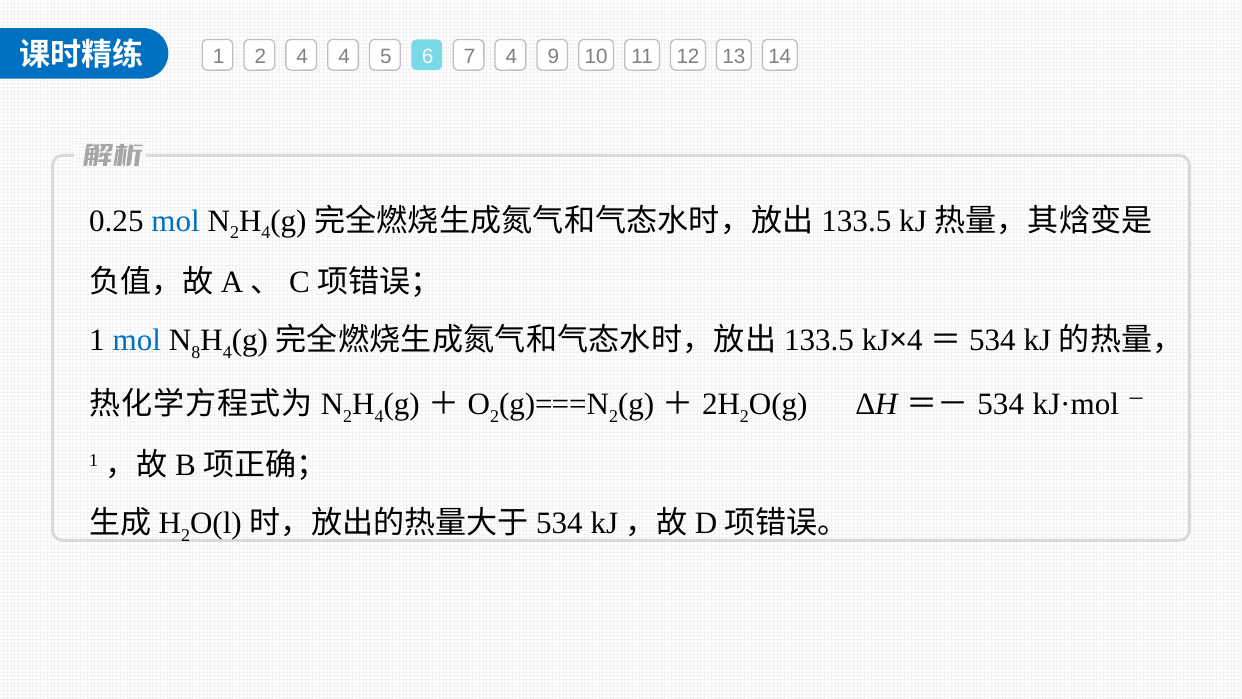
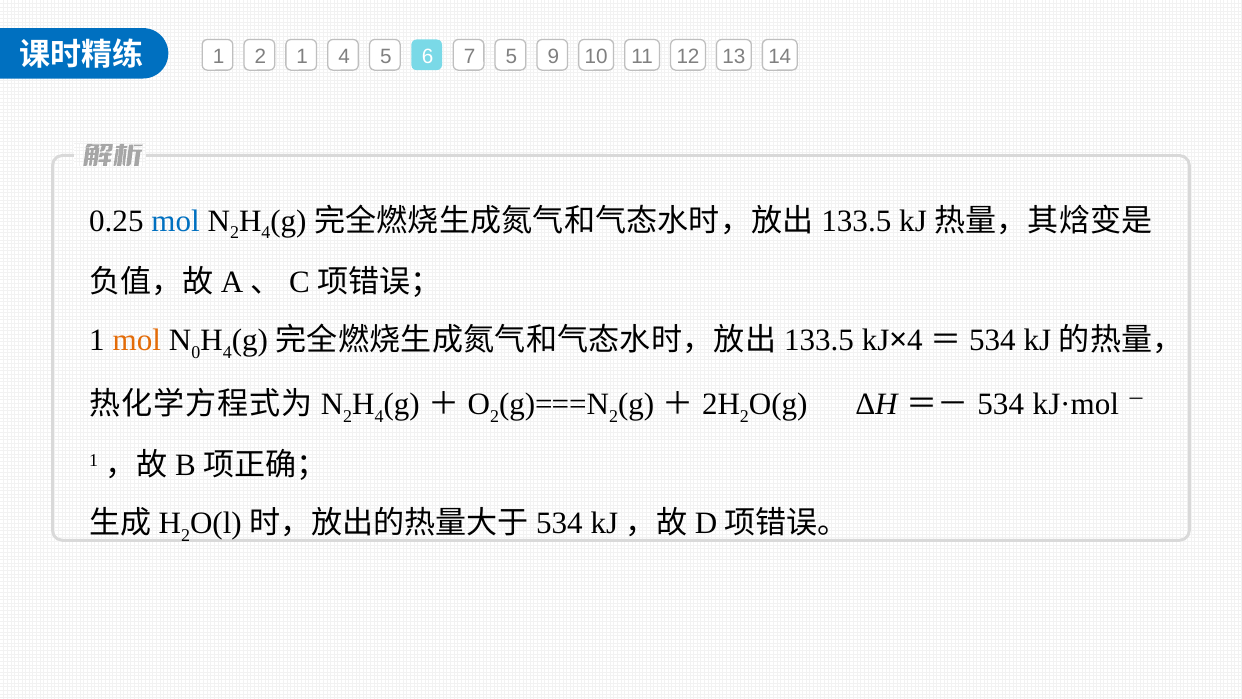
2 4: 4 -> 1 (302, 56)
7 4: 4 -> 5 (511, 56)
mol colour: blue -> orange (137, 340)
8: 8 -> 0 (196, 352)
